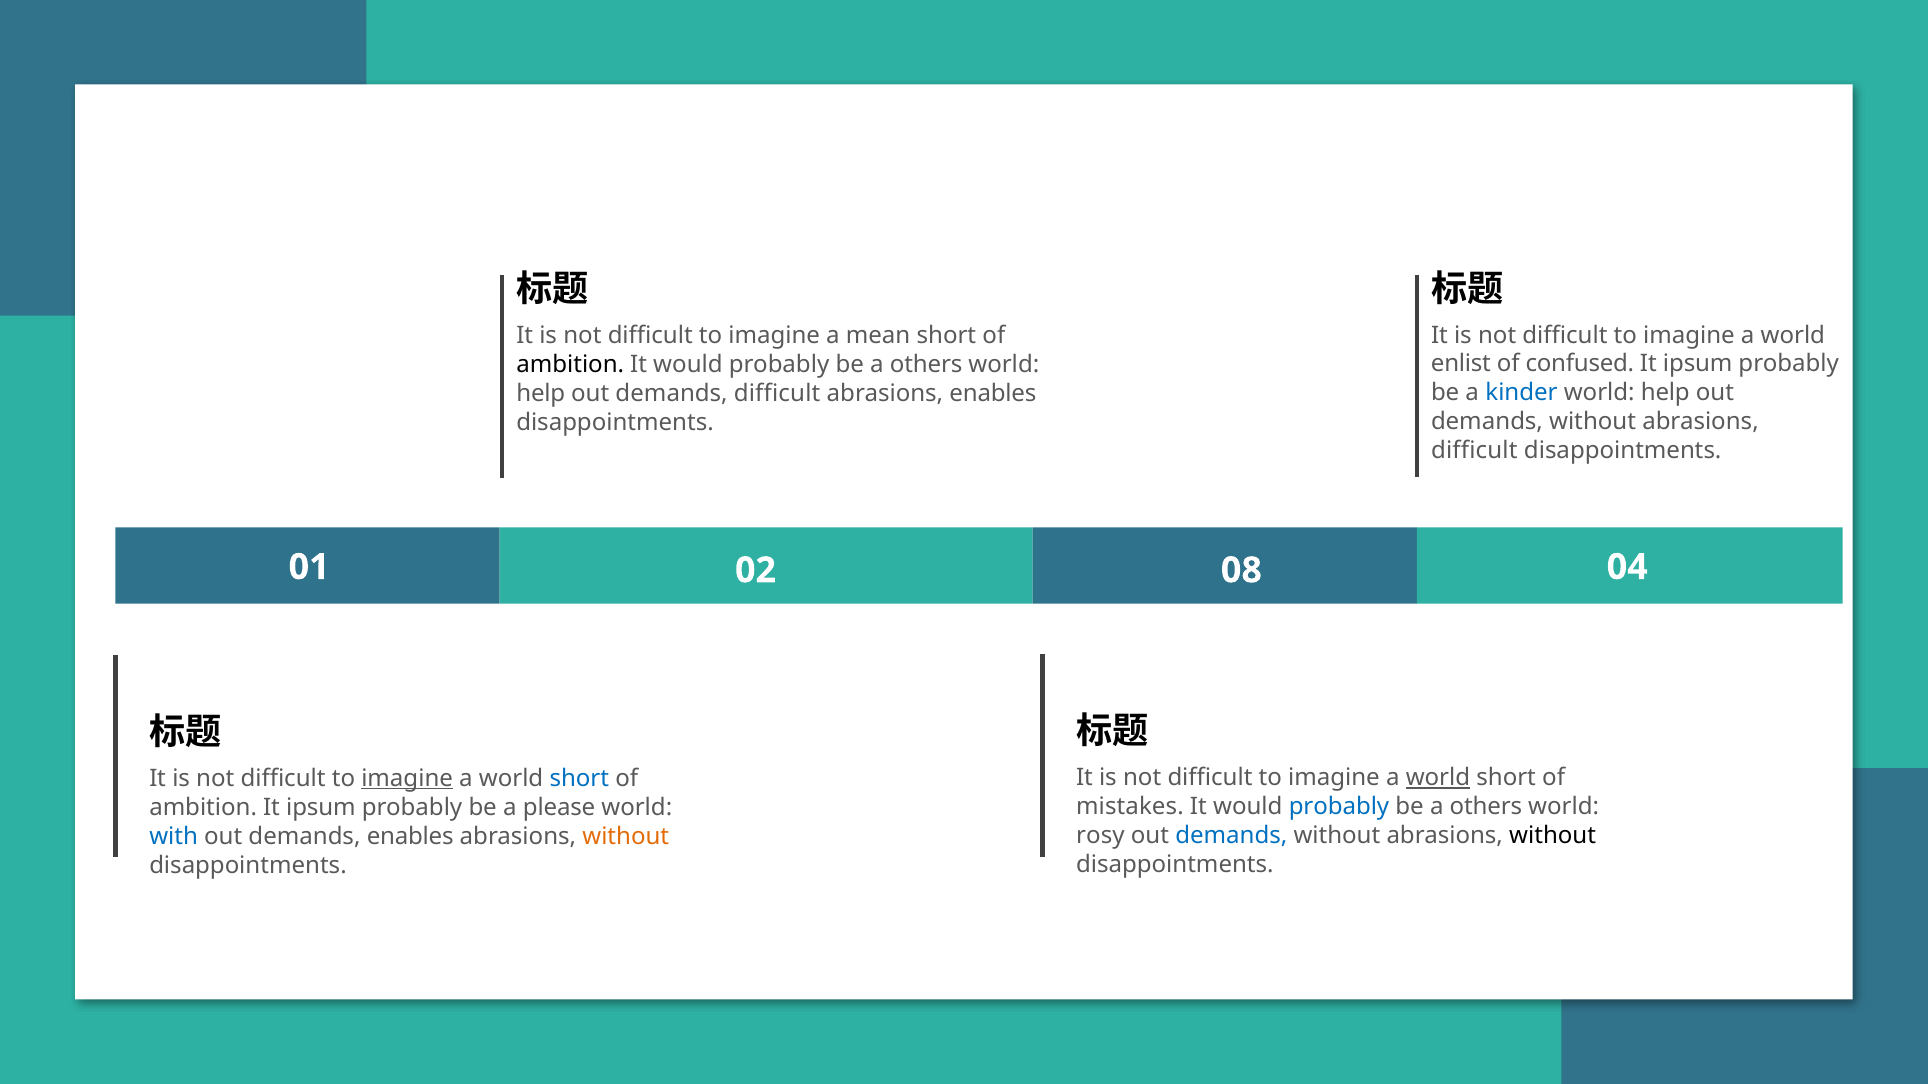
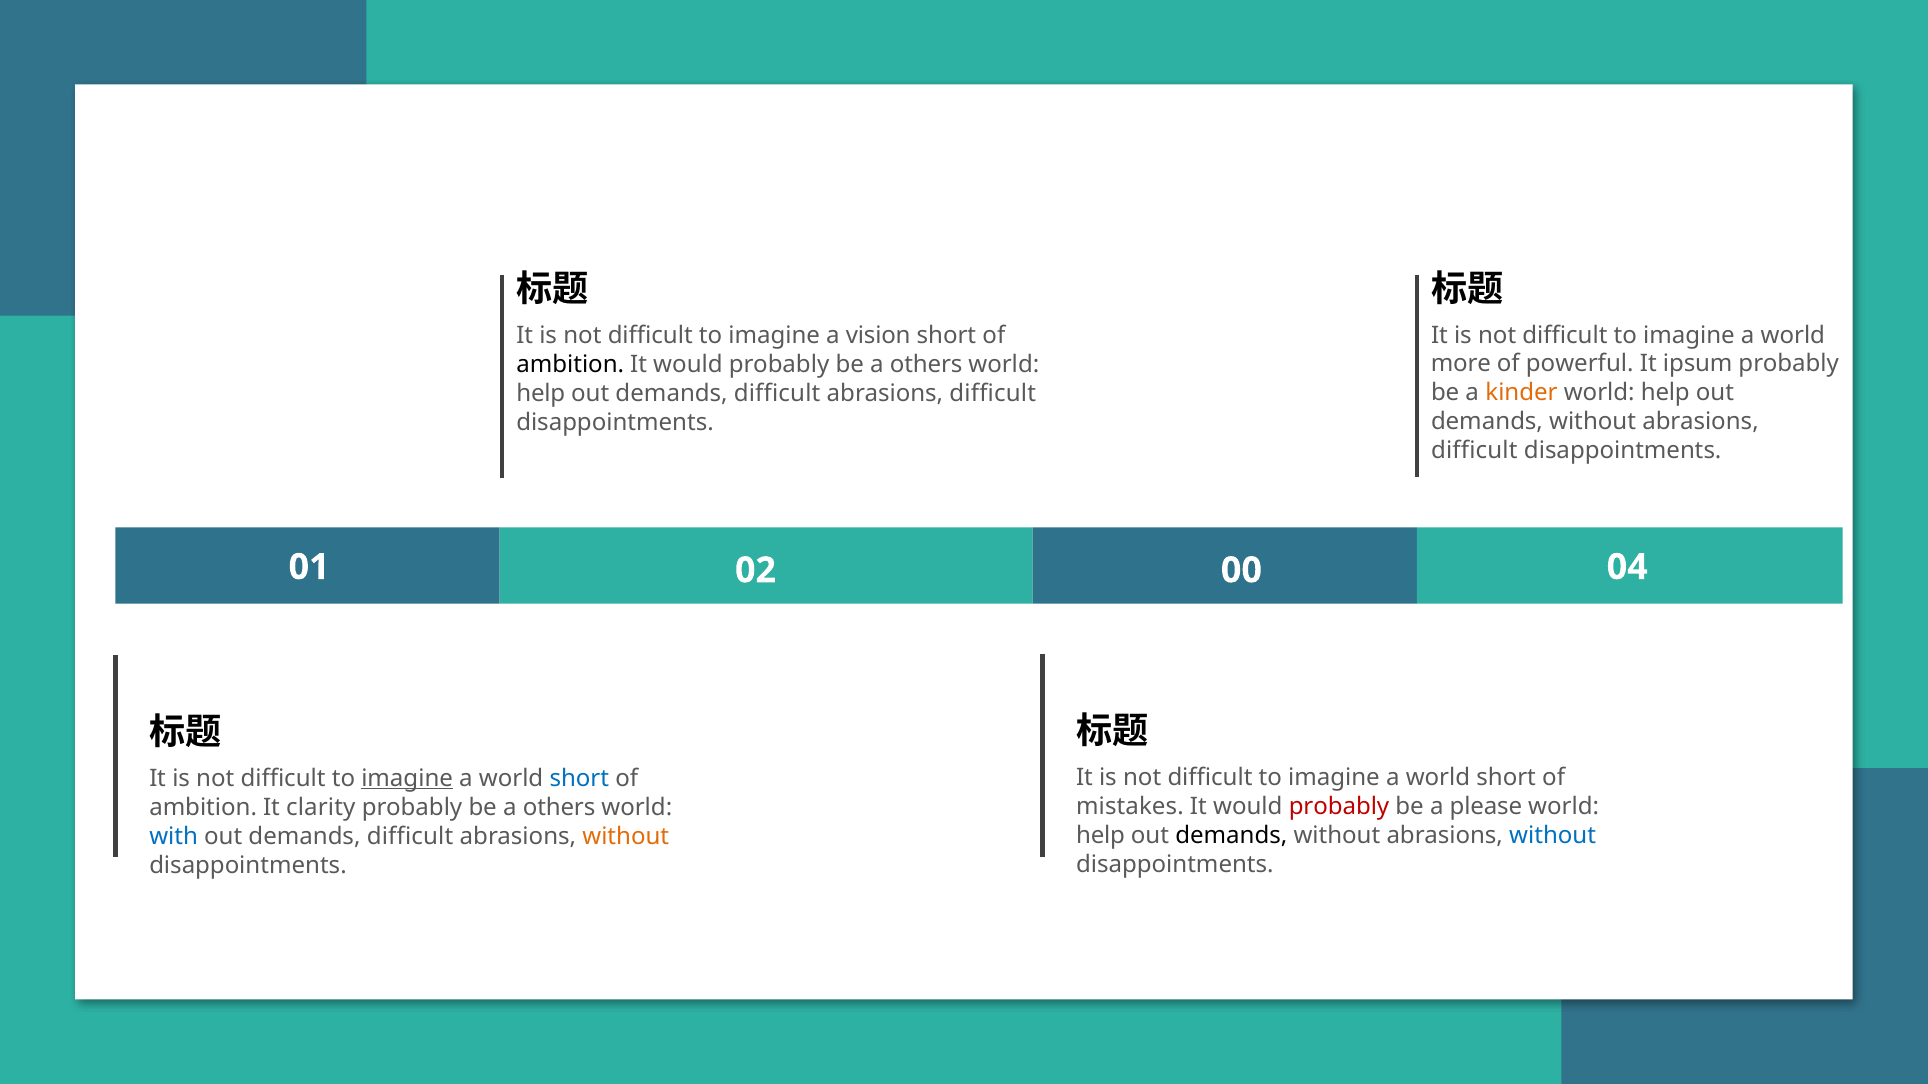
mean: mean -> vision (878, 336)
enlist: enlist -> more (1461, 364)
confused: confused -> powerful (1580, 364)
kinder colour: blue -> orange (1522, 393)
enables: enables -> difficult (993, 394)
08: 08 -> 00 (1241, 571)
world underline: present -> none (1438, 778)
probably colour: blue -> red (1339, 807)
others: others -> please (1486, 807)
ambition It ipsum: ipsum -> clarity (321, 808)
please: please -> others (559, 808)
rosy: rosy -> help (1101, 836)
demands colour: blue -> black (1231, 836)
without colour: black -> blue (1553, 836)
enables: enables -> difficult (410, 837)
